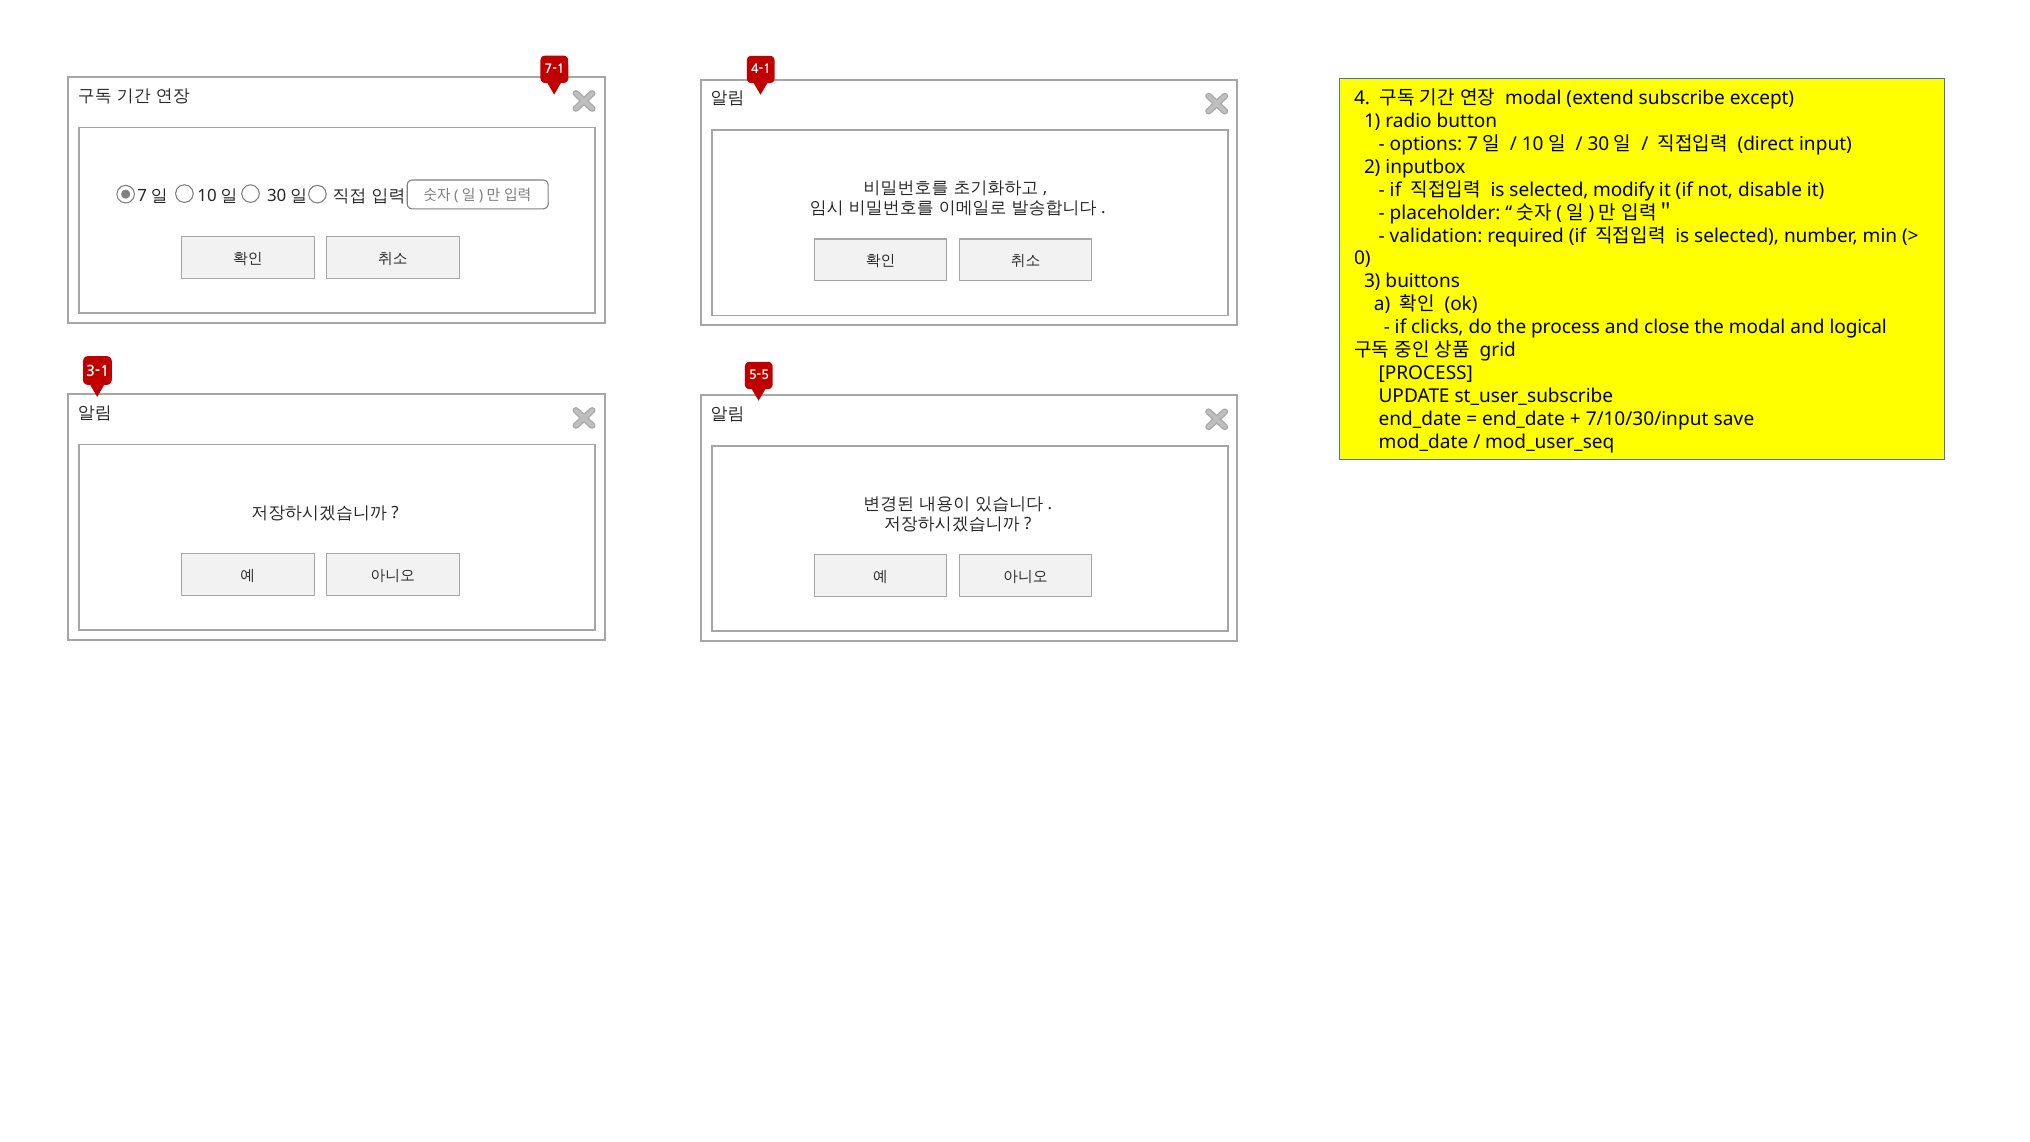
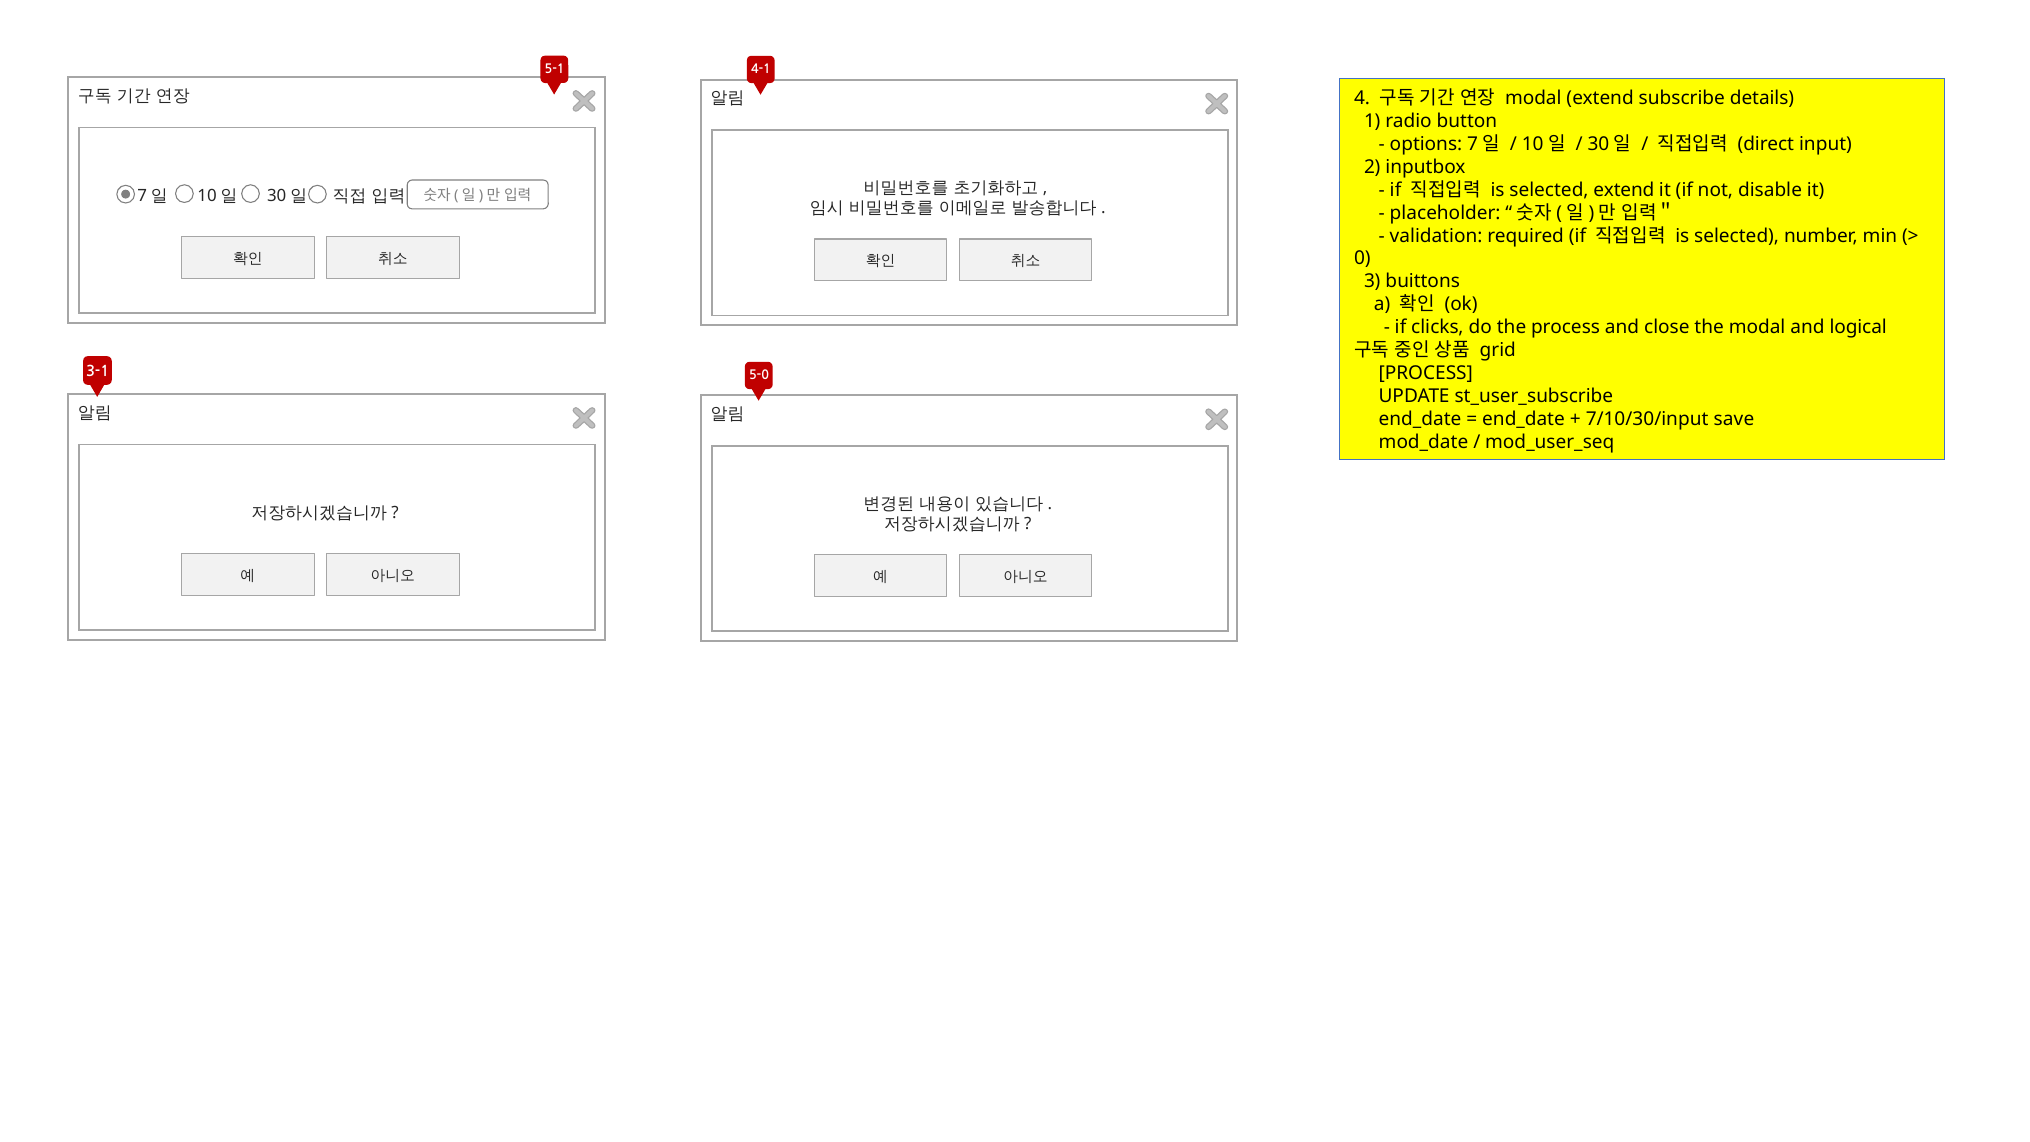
7-1: 7-1 -> 5-1 (555, 70)
except: except -> details (1762, 98)
selected modify: modify -> extend (1624, 190)
5-5: 5-5 -> 5-0 (759, 376)
